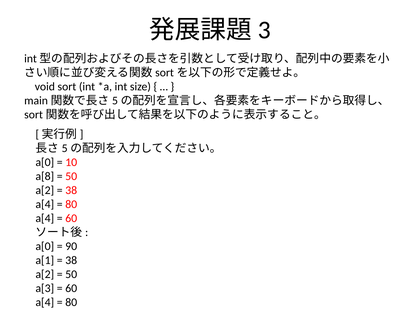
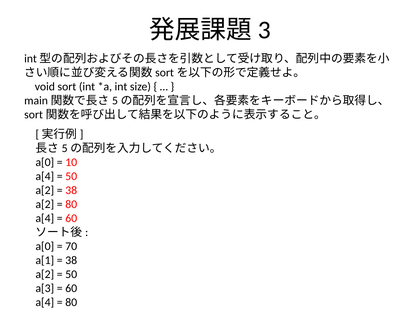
a[8: a[8 -> a[4 (45, 176)
a[4: a[4 -> a[2 (45, 204)
90: 90 -> 70 (71, 246)
